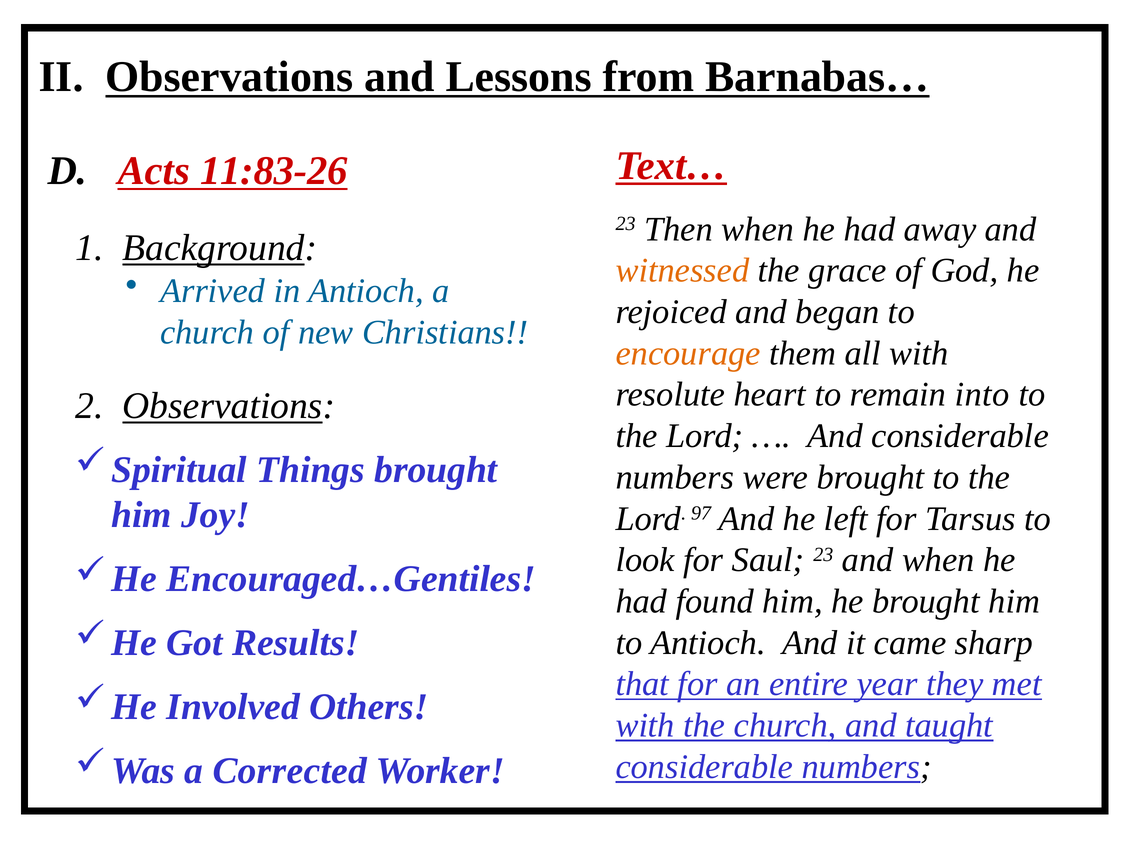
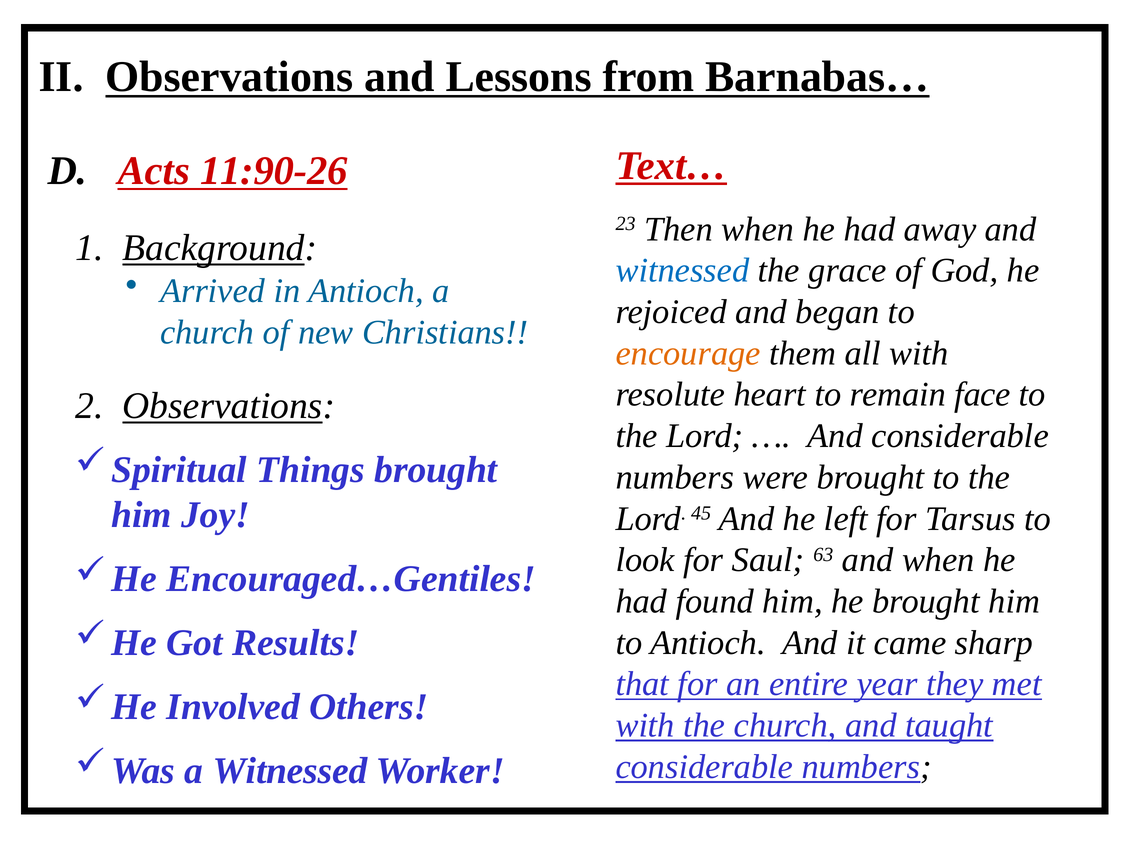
11:83-26: 11:83-26 -> 11:90-26 (274, 171)
witnessed colour: orange -> blue (682, 271)
into: into -> face (982, 395)
97: 97 -> 45 (701, 513)
Saul 23: 23 -> 63 (823, 554)
a Corrected: Corrected -> Witnessed (290, 771)
